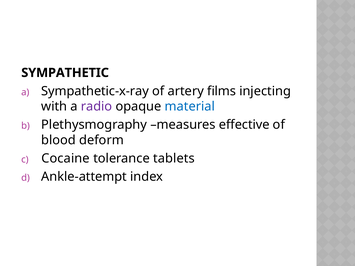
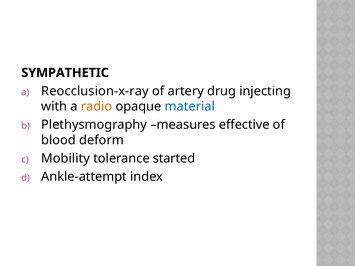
Sympathetic-x-ray: Sympathetic-x-ray -> Reocclusion-x-ray (95, 91)
films: films -> drug (222, 91)
radio colour: purple -> orange (97, 107)
Cocaine: Cocaine -> Mobility (66, 159)
tablets: tablets -> started (174, 159)
